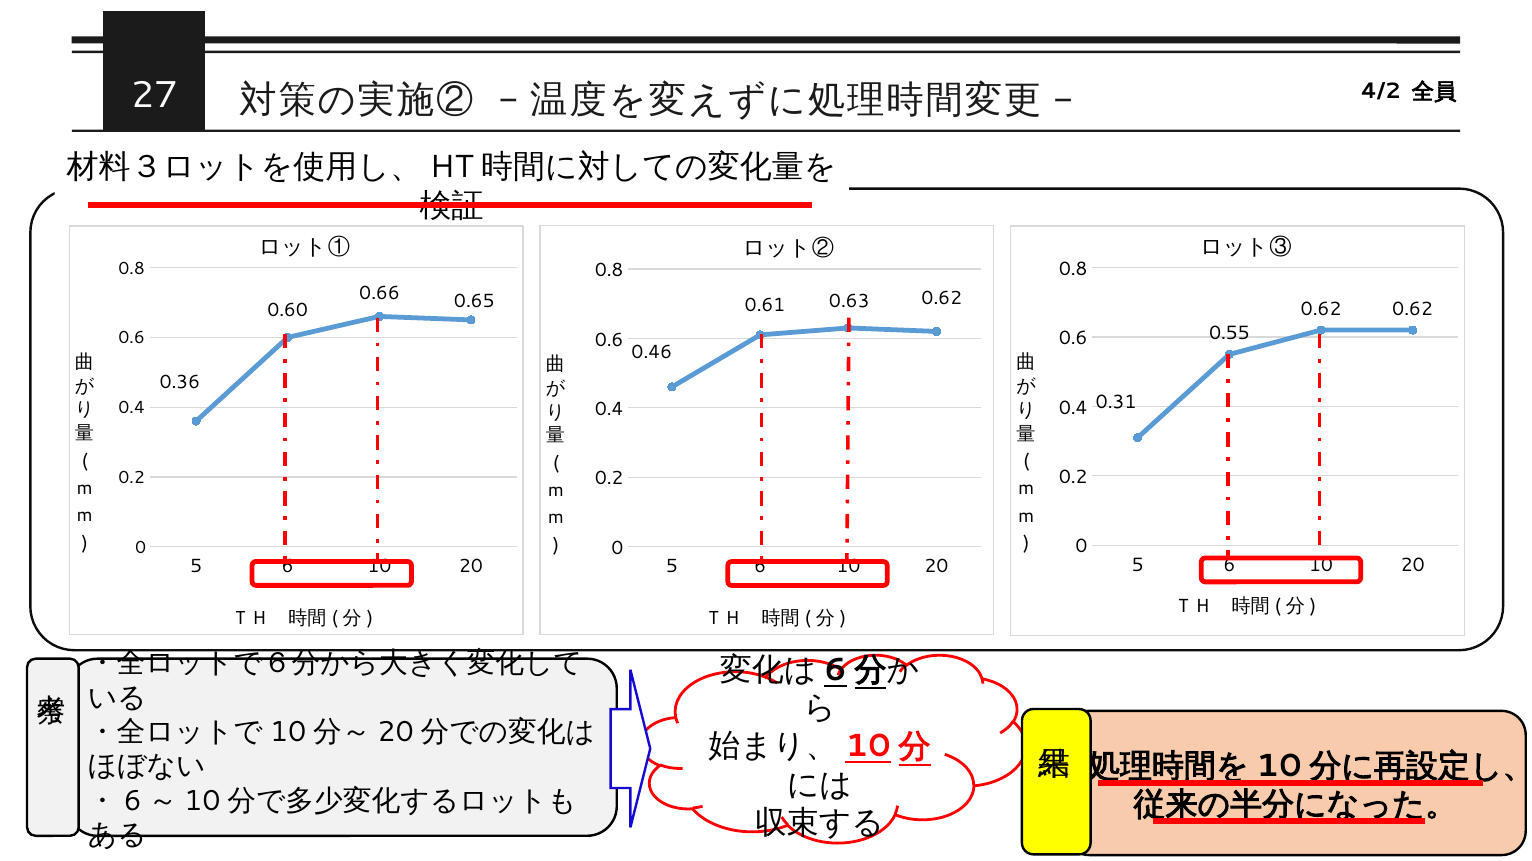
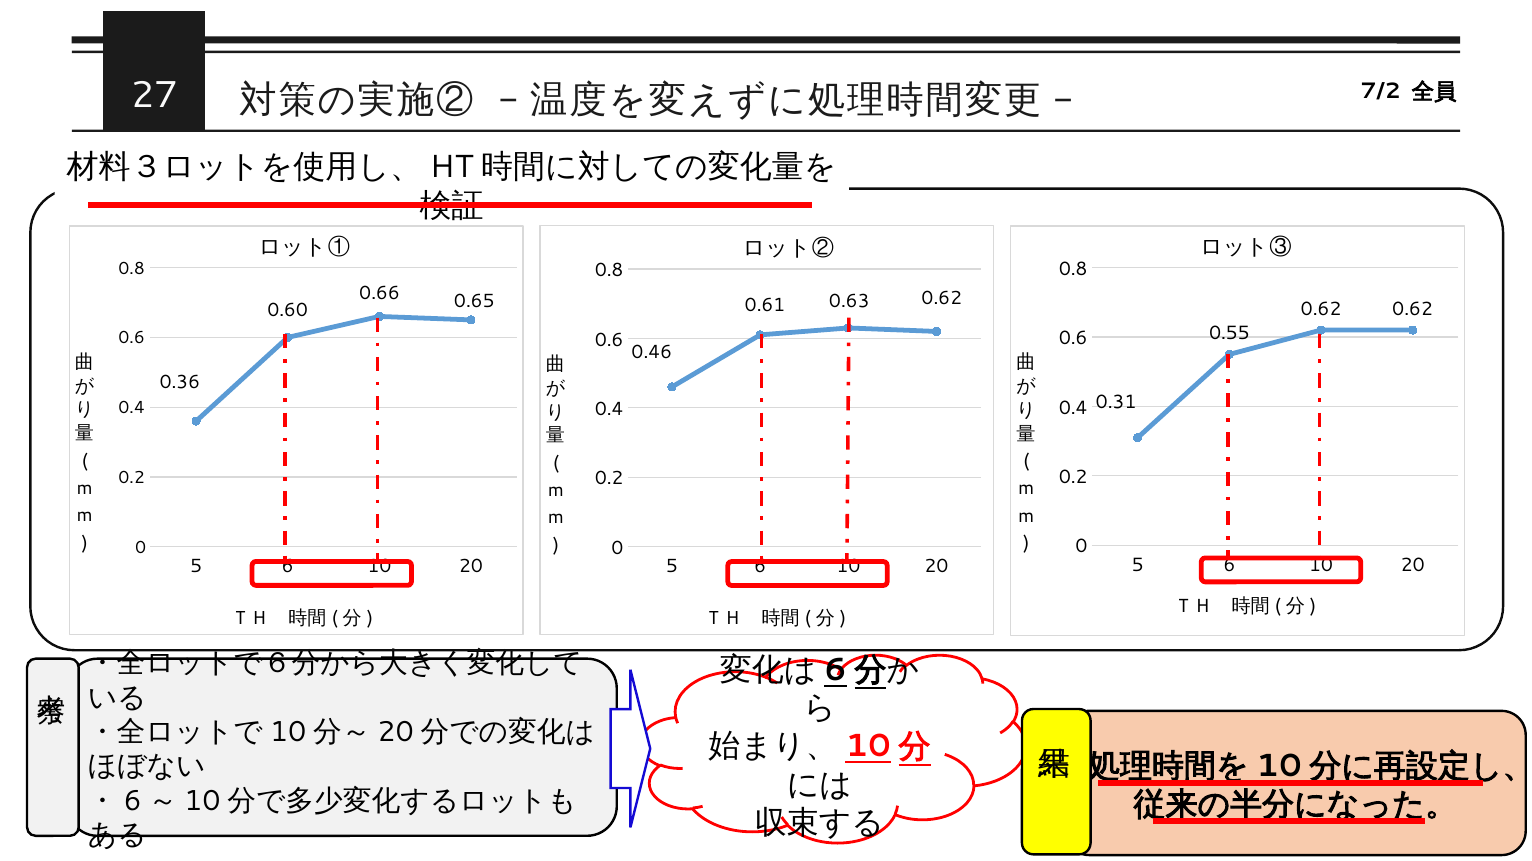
4/2: 4/2 -> 7/2 (1381, 91)
